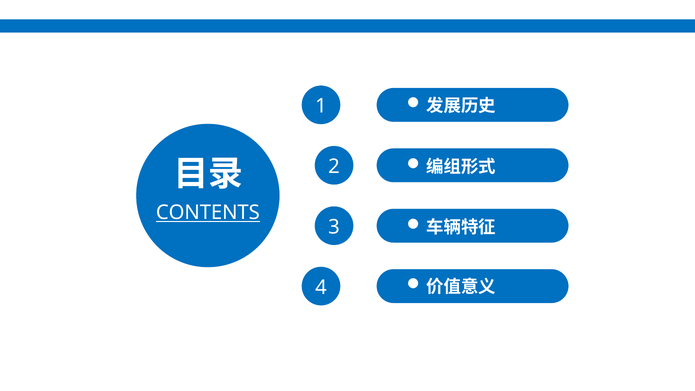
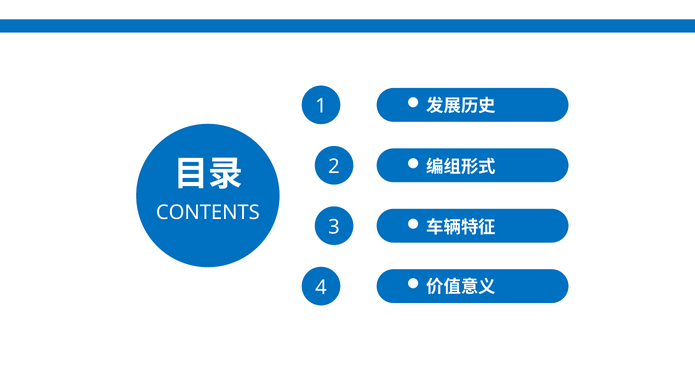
CONTENTS underline: present -> none (208, 213)
